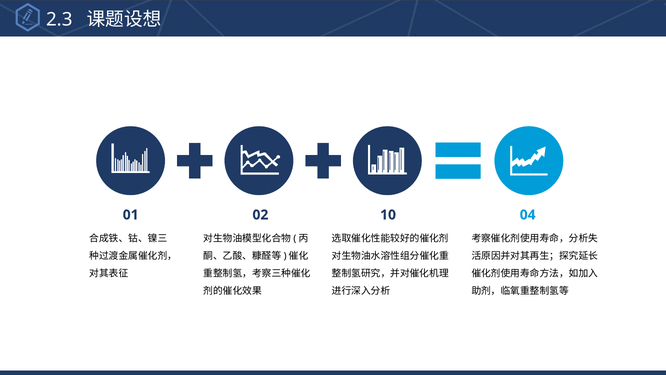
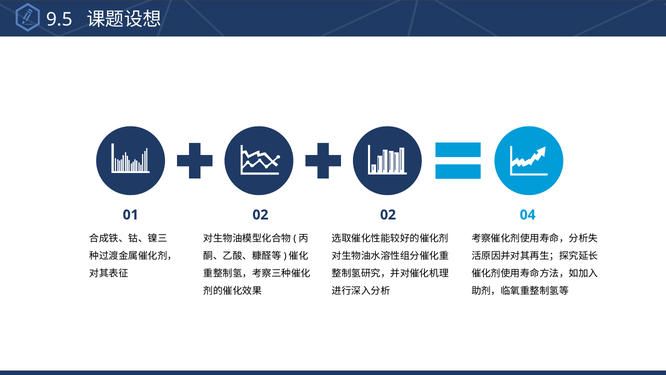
2.3: 2.3 -> 9.5 (59, 19)
02 10: 10 -> 02 (388, 215)
